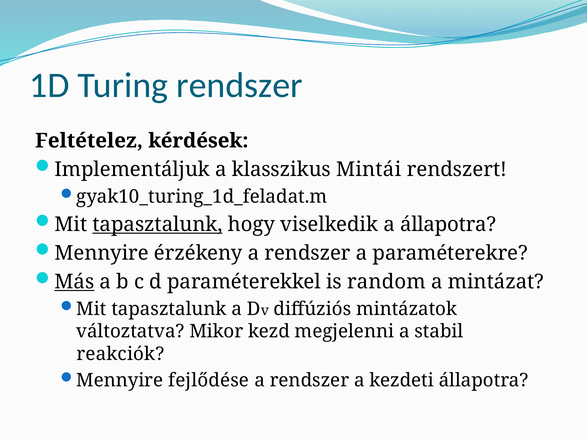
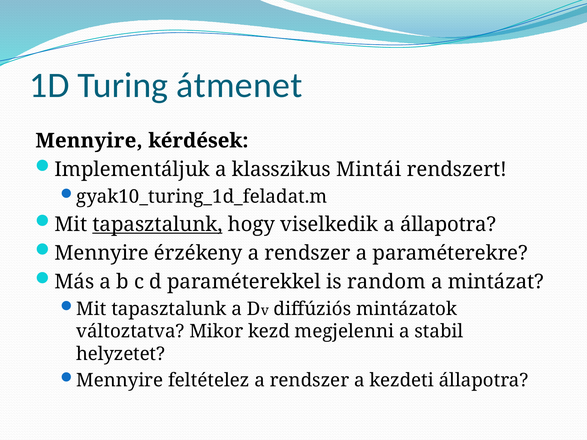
Turing rendszer: rendszer -> átmenet (239, 86)
Feltételez: Feltételez -> Mennyire (89, 141)
Más underline: present -> none (74, 282)
reakciók: reakciók -> helyzetet (121, 354)
fejlődése: fejlődése -> feltételez (209, 381)
